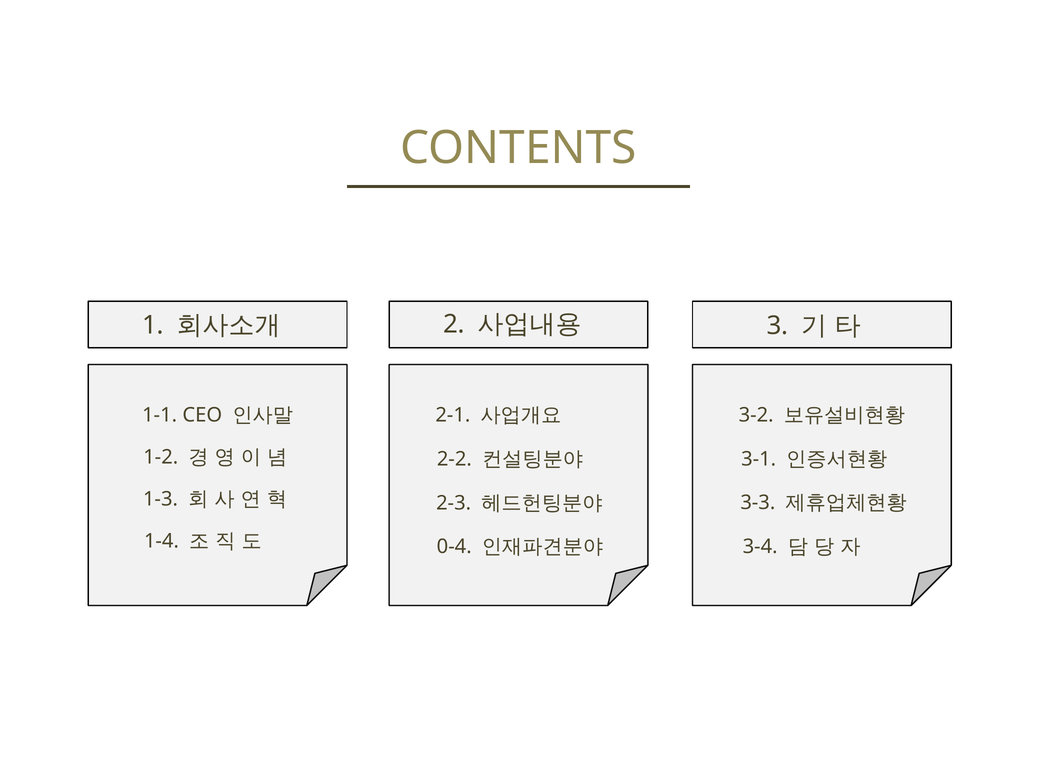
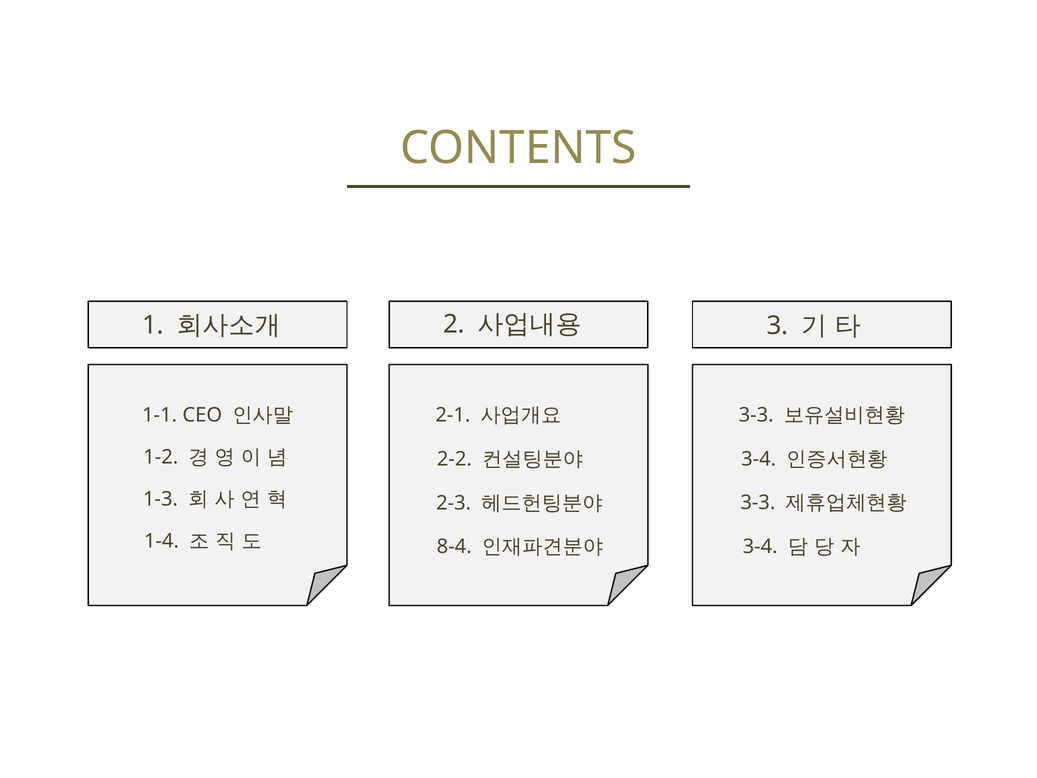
3-2: 3-2 -> 3-3 (756, 415)
3-1: 3-1 -> 3-4 (759, 459)
0-4: 0-4 -> 8-4 (454, 547)
